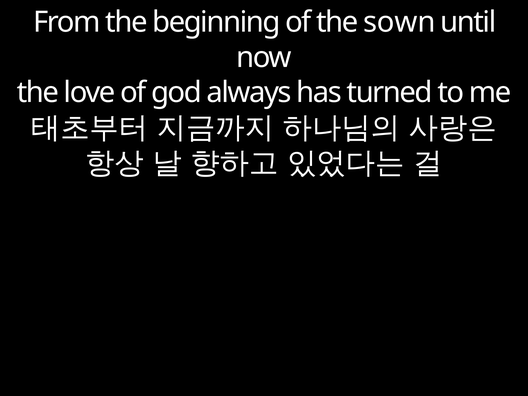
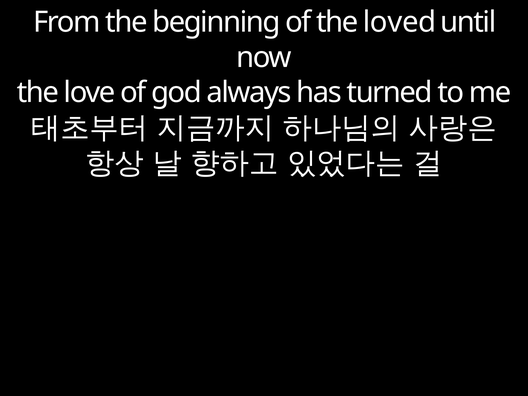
sown: sown -> loved (399, 22)
